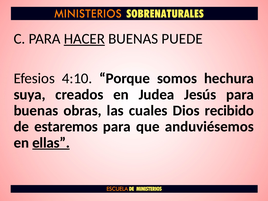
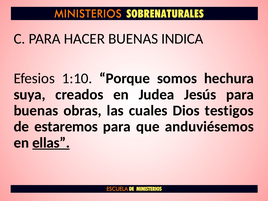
HACER underline: present -> none (84, 39)
PUEDE: PUEDE -> INDICA (182, 39)
4:10: 4:10 -> 1:10 (77, 78)
recibido: recibido -> testigos (229, 111)
